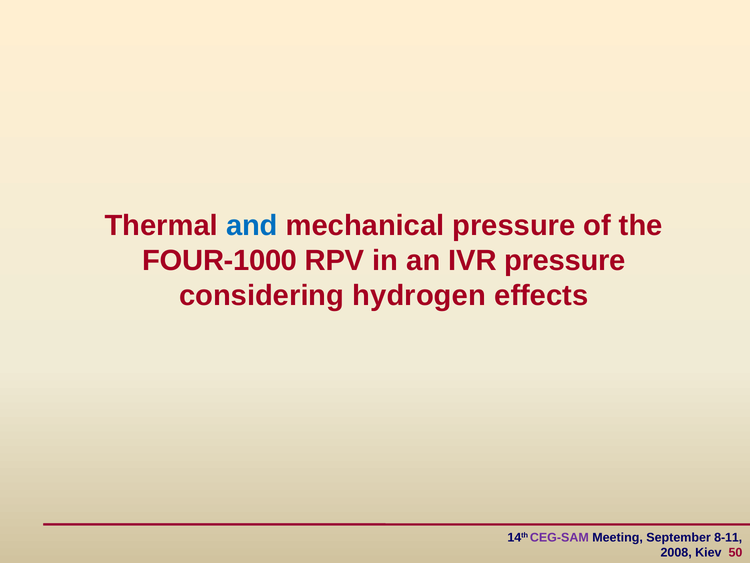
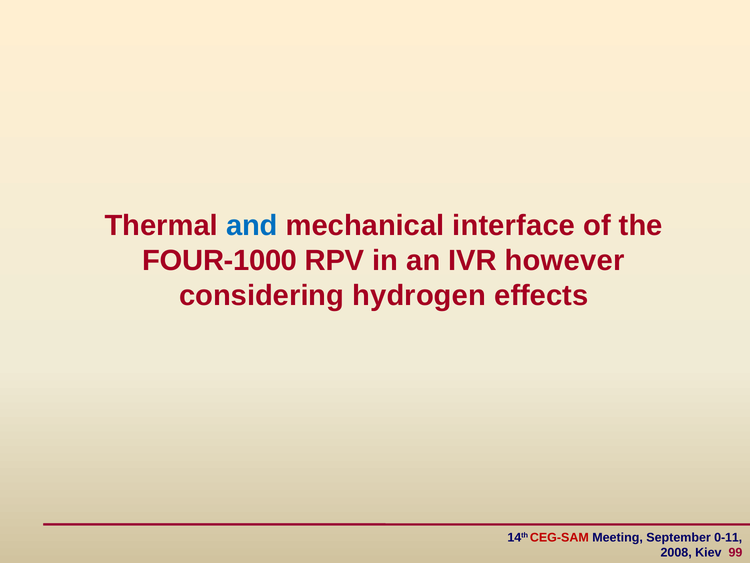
mechanical pressure: pressure -> interface (514, 225)
IVR pressure: pressure -> however (565, 260)
CEG-SAM colour: purple -> red (559, 537)
8-11: 8-11 -> 0-11 (728, 537)
50: 50 -> 99 (735, 552)
